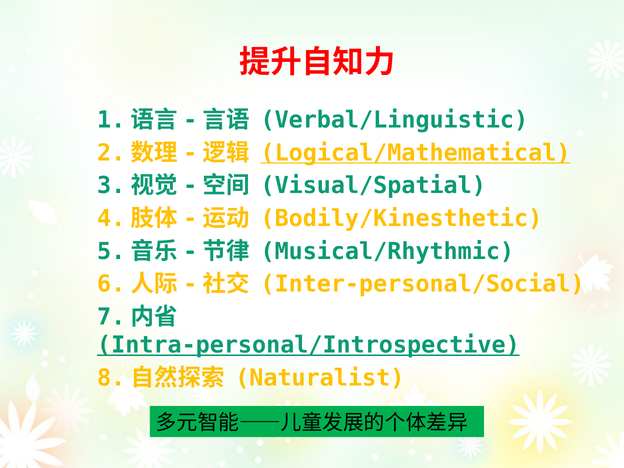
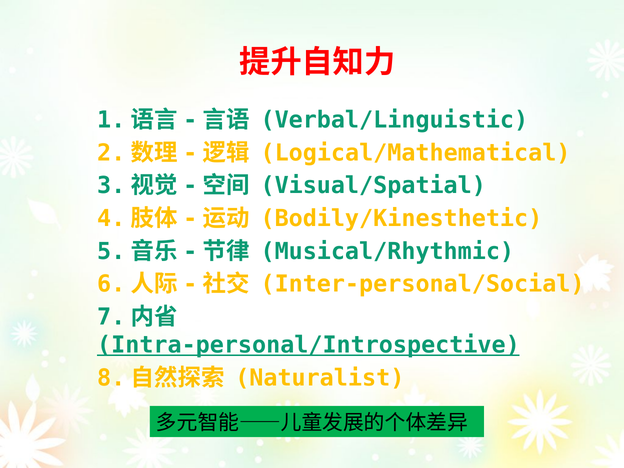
Logical/Mathematical underline: present -> none (416, 153)
